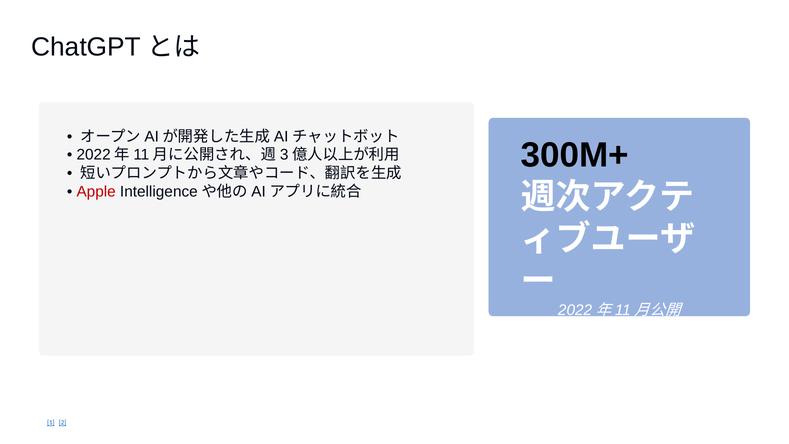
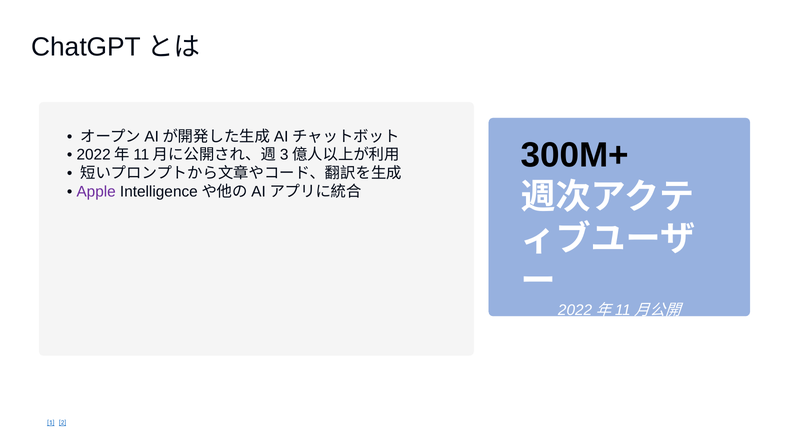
Apple colour: red -> purple (96, 192)
